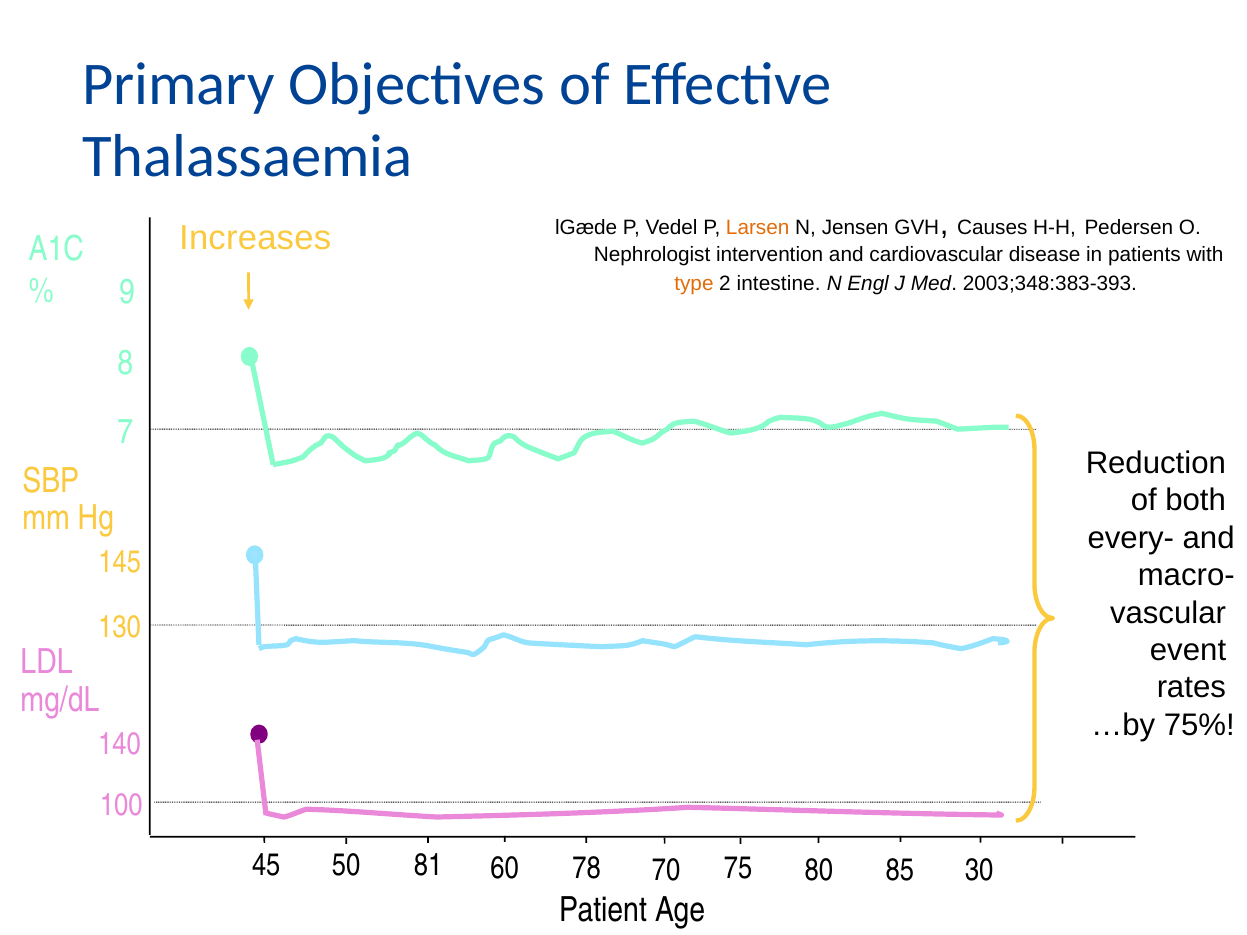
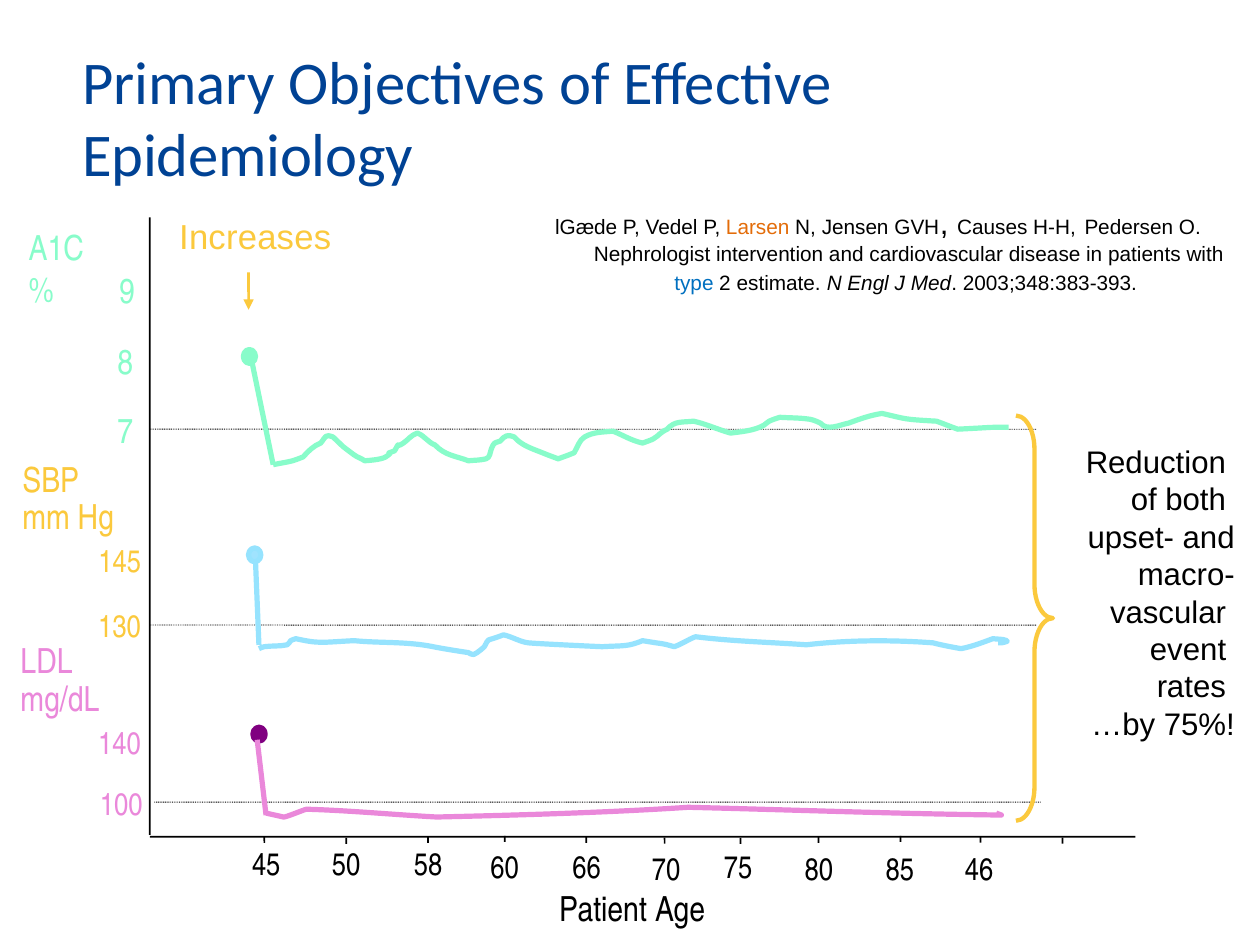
Thalassaemia: Thalassaemia -> Epidemiology (248, 157)
type colour: orange -> blue (694, 283)
intestine: intestine -> estimate (779, 283)
every-: every- -> upset- (1131, 538)
81: 81 -> 58 (428, 865)
78: 78 -> 66 (587, 869)
30: 30 -> 46 (979, 871)
